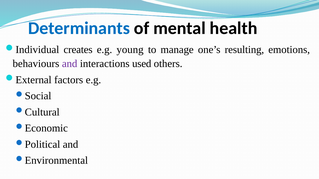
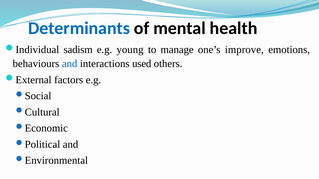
creates: creates -> sadism (78, 50)
resulting: resulting -> improve (244, 50)
and colour: purple -> blue (70, 64)
